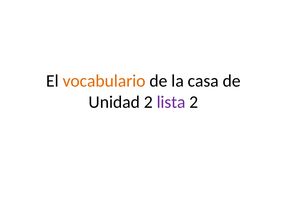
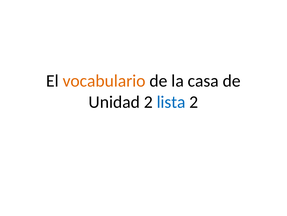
lista colour: purple -> blue (171, 102)
